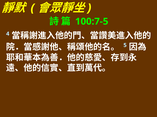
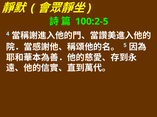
100:7-5: 100:7-5 -> 100:2-5 (92, 22)
